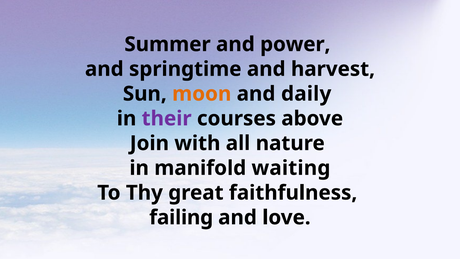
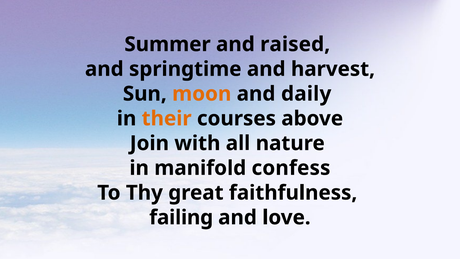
power: power -> raised (295, 44)
their colour: purple -> orange (167, 118)
waiting: waiting -> confess (291, 168)
